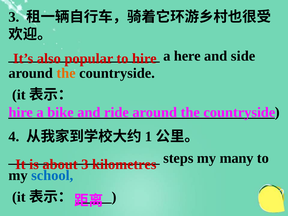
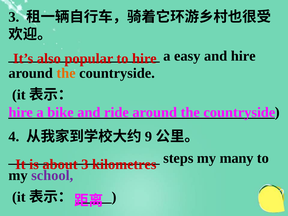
here: here -> easy (187, 56)
and side: side -> hire (243, 56)
1: 1 -> 9 (149, 137)
school colour: blue -> purple (52, 175)
